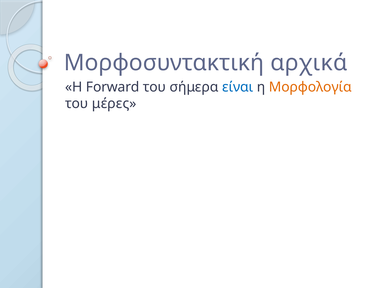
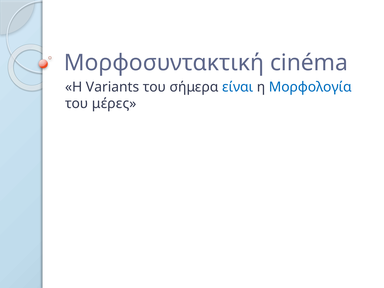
αρχικά: αρχικά -> cinéma (309, 63)
Forward: Forward -> Variants (113, 87)
Μορφολογία colour: orange -> blue (310, 87)
